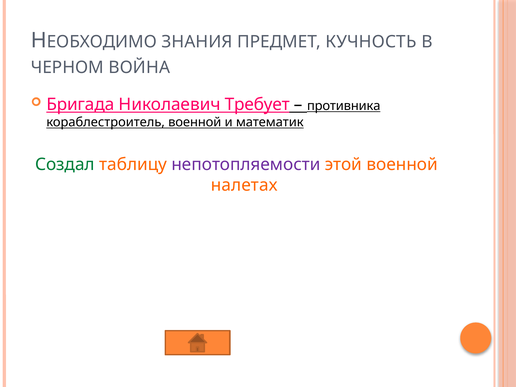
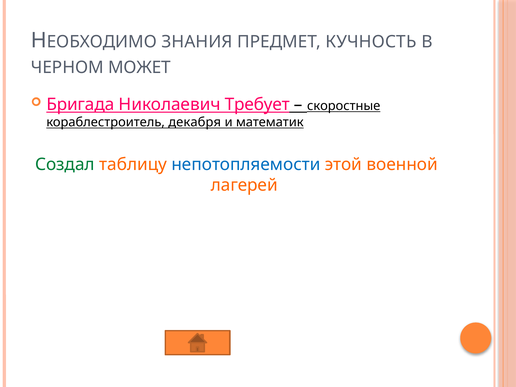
ВОЙНА: ВОЙНА -> МОЖЕТ (139, 67)
противника: противника -> скоростные (344, 106)
кораблестроитель военной: военной -> декабря (195, 122)
непотопляемости colour: purple -> blue (246, 165)
налетах: налетах -> лагерей (244, 185)
